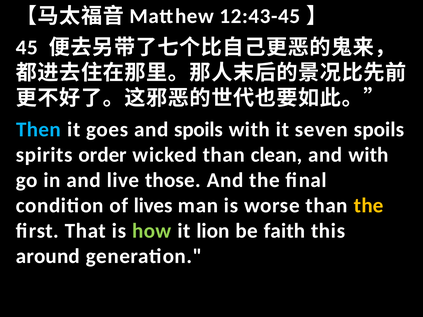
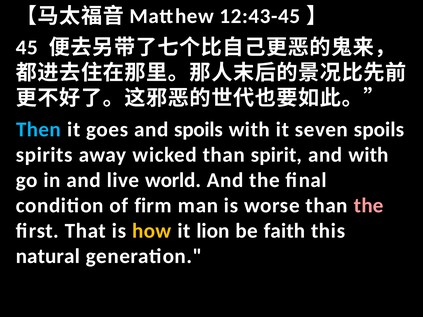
order: order -> away (103, 155)
clean: clean -> spirit (276, 155)
those: those -> world (173, 180)
lives: lives -> firm (153, 206)
the colour: yellow -> pink (369, 206)
how colour: light green -> yellow (152, 231)
around: around -> natural (48, 256)
